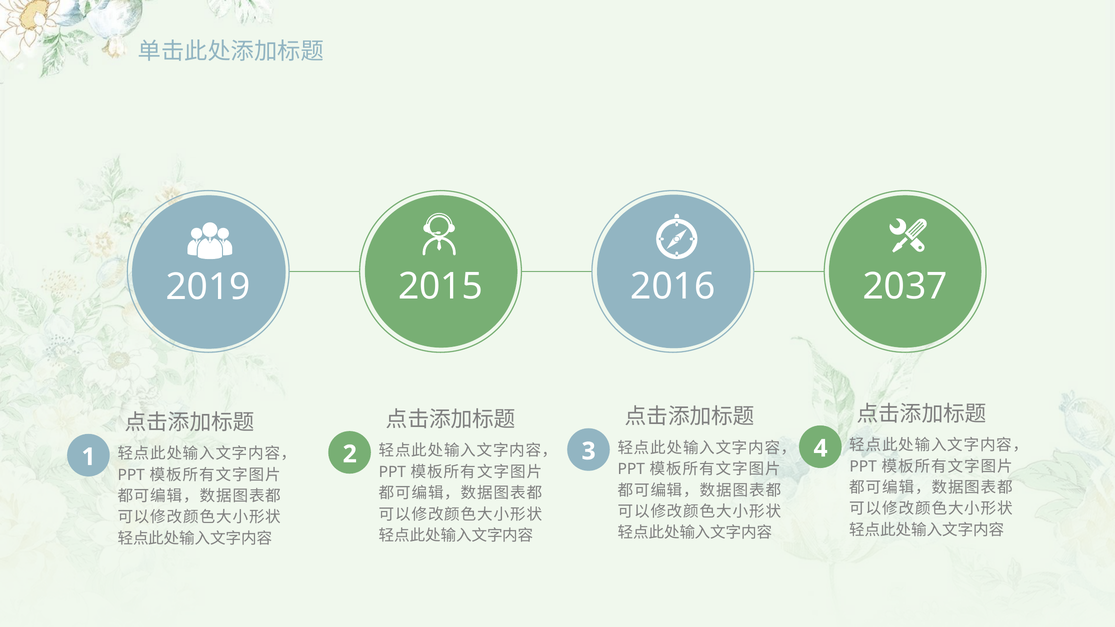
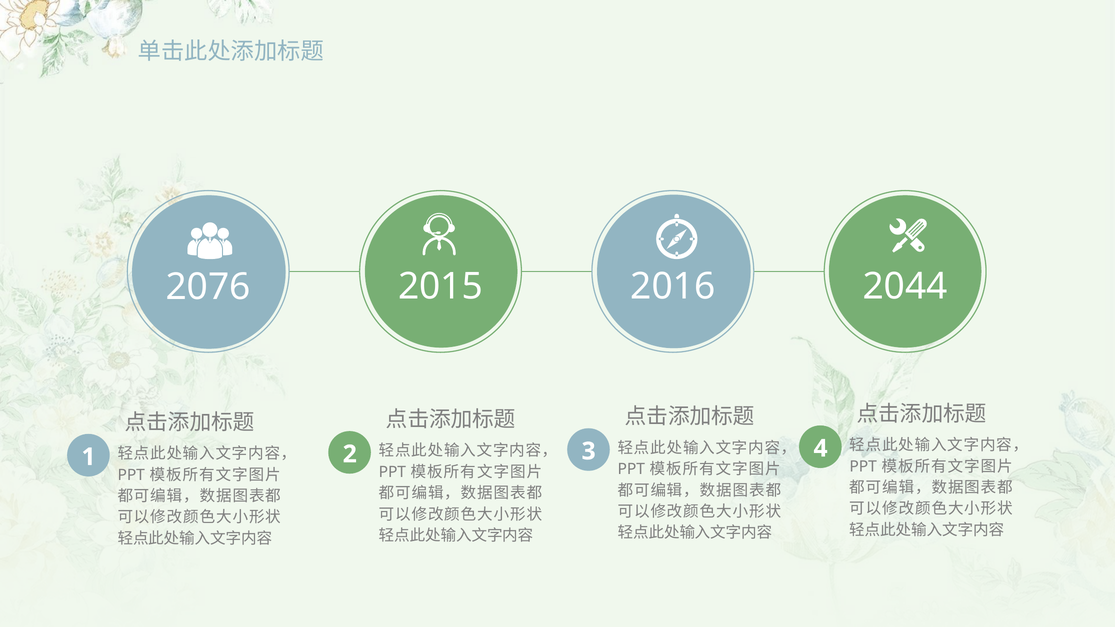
2019: 2019 -> 2076 (208, 287)
2037: 2037 -> 2044 (905, 287)
